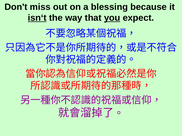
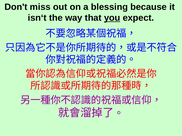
isn‘t underline: present -> none (37, 18)
